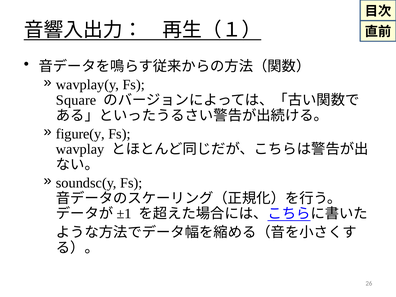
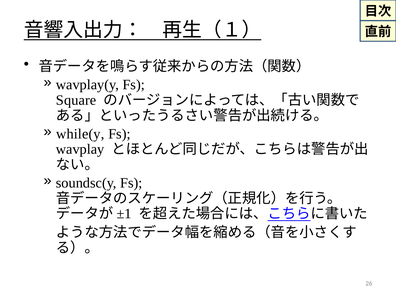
figure(y: figure(y -> while(y (80, 134)
